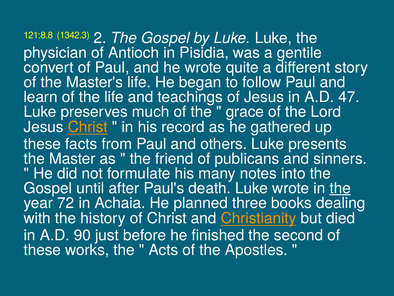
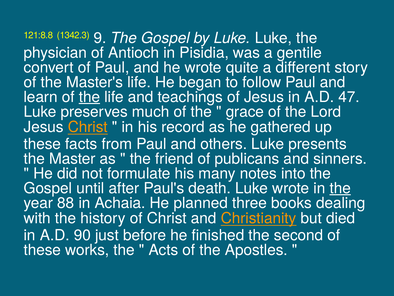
2: 2 -> 9 (100, 38)
the underline: none -> present (89, 97)
72: 72 -> 88 (66, 203)
